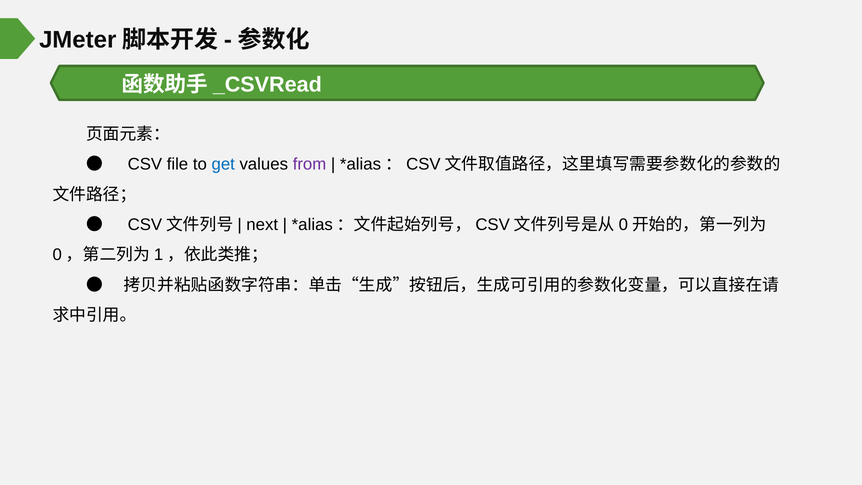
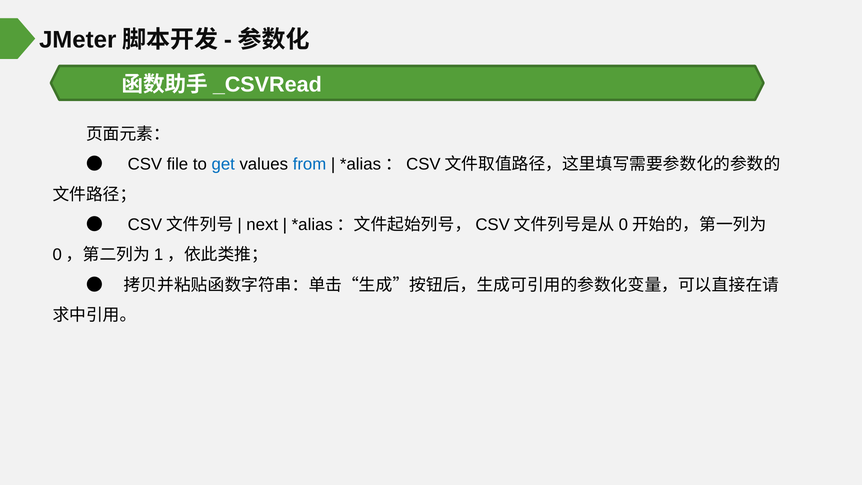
from colour: purple -> blue (310, 164)
